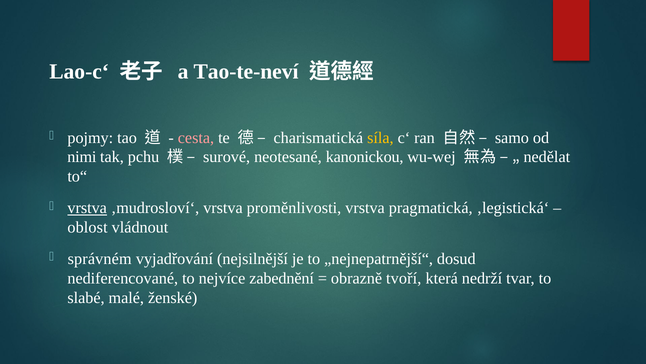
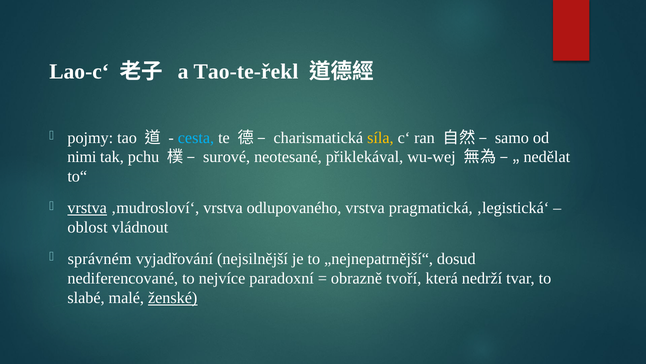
Tao-te-neví: Tao-te-neví -> Tao-te-řekl (246, 72)
cesta colour: pink -> light blue (196, 137)
kanonickou: kanonickou -> přiklekával (365, 157)
proměnlivosti: proměnlivosti -> odlupovaného (294, 208)
zabednění: zabednění -> paradoxní (282, 278)
ženské underline: none -> present (173, 297)
